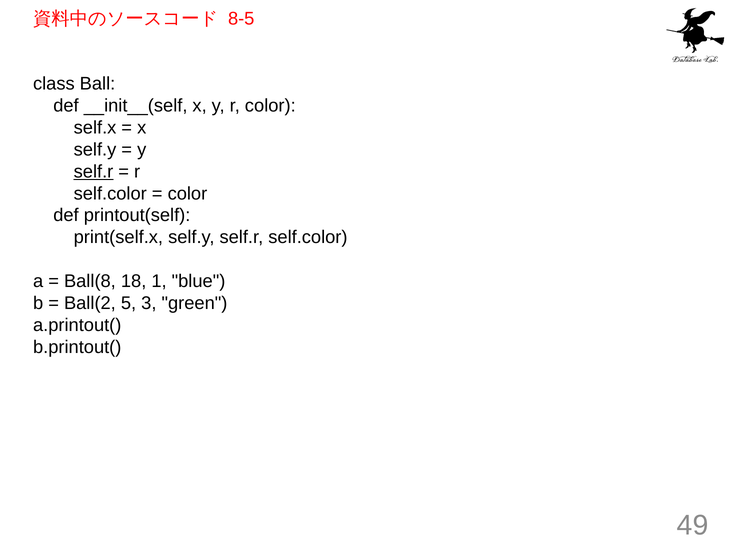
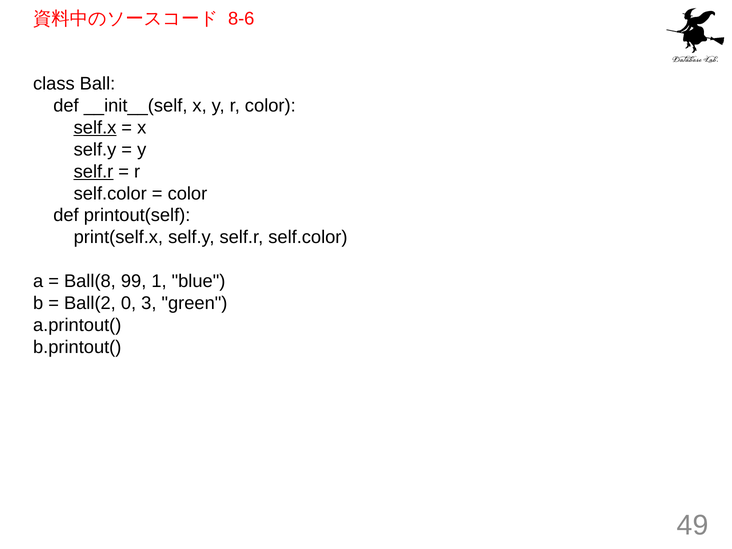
8-5: 8-5 -> 8-6 (241, 19)
self.x underline: none -> present (95, 128)
18: 18 -> 99 (134, 281)
5: 5 -> 0 (129, 303)
